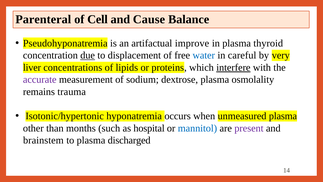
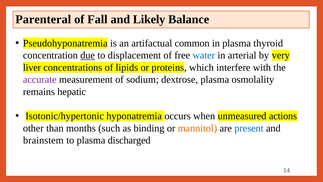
Cell: Cell -> Fall (97, 19)
Cause: Cause -> Likely (149, 19)
improve: improve -> common (192, 43)
careful: careful -> arterial (242, 55)
interfere underline: present -> none (233, 67)
trauma: trauma -> hepatic (72, 92)
unmeasured plasma: plasma -> actions (283, 116)
hospital: hospital -> binding (149, 128)
mannitol colour: blue -> orange (197, 128)
present colour: purple -> blue (249, 128)
